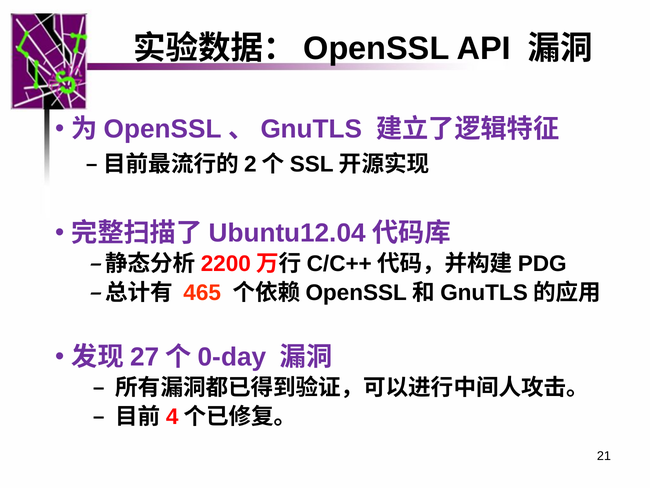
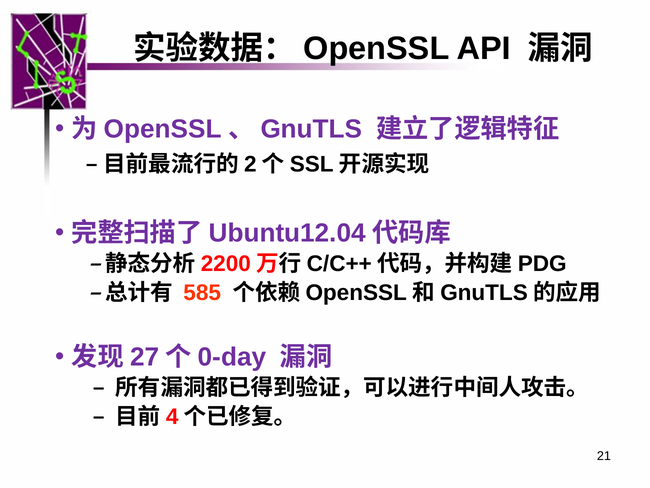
465: 465 -> 585 (202, 293)
